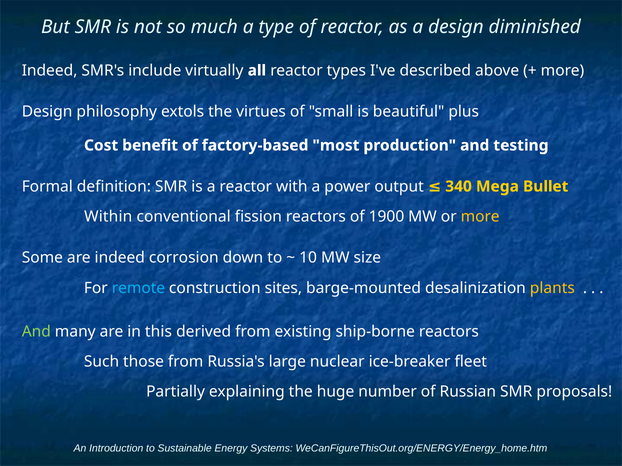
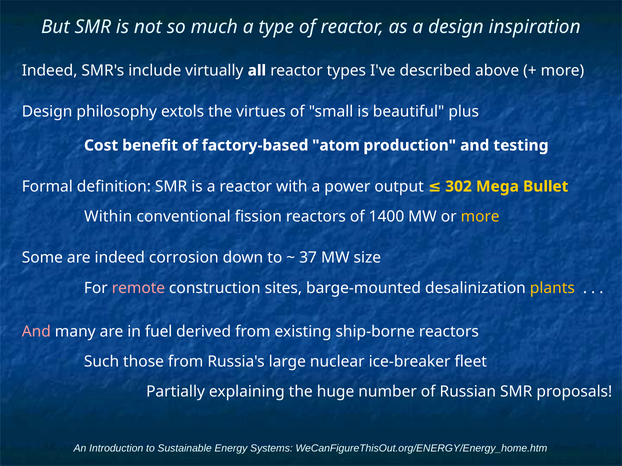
diminished: diminished -> inspiration (535, 27)
most: most -> atom (336, 146)
340: 340 -> 302 (459, 187)
1900: 1900 -> 1400 (386, 217)
10: 10 -> 37 (308, 258)
remote colour: light blue -> pink (138, 288)
And colour: light green -> pink (36, 332)
this: this -> fuel (159, 332)
